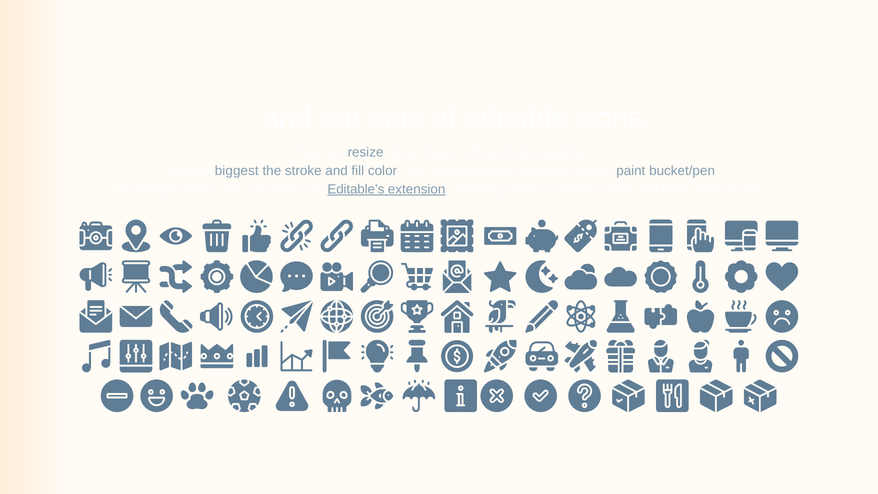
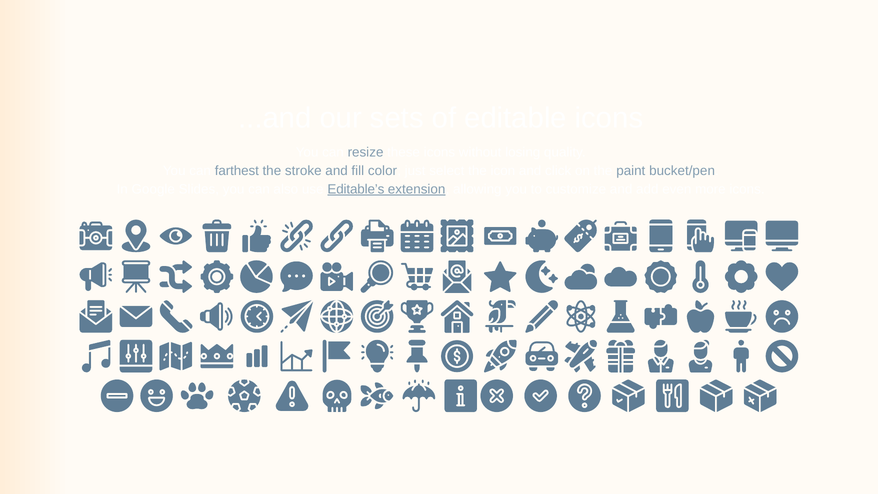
biggest: biggest -> farthest (237, 171)
